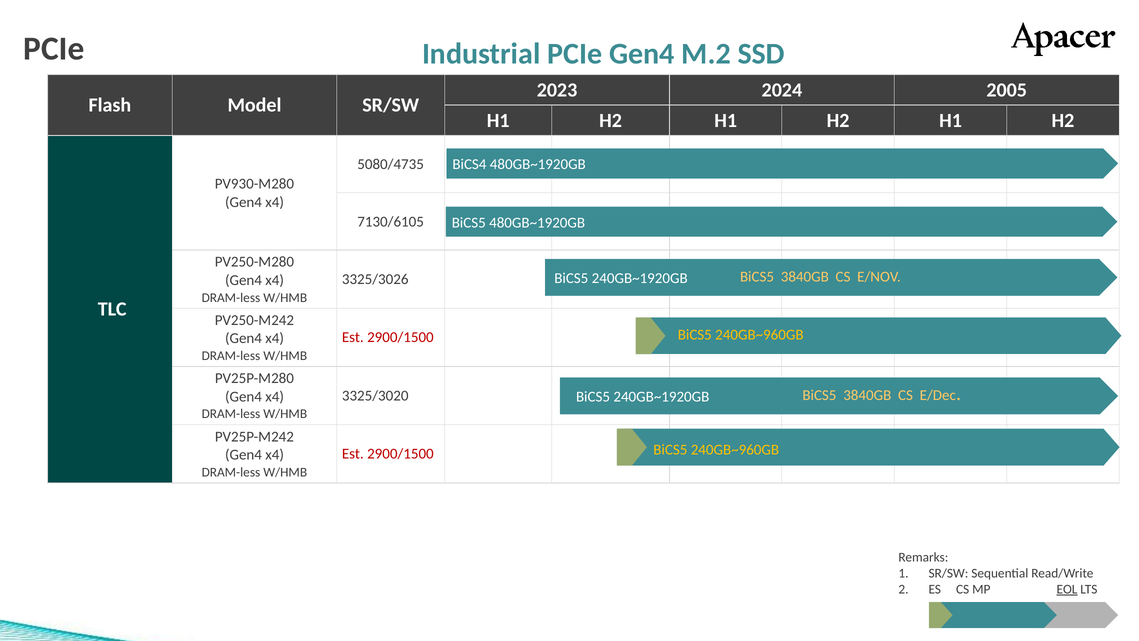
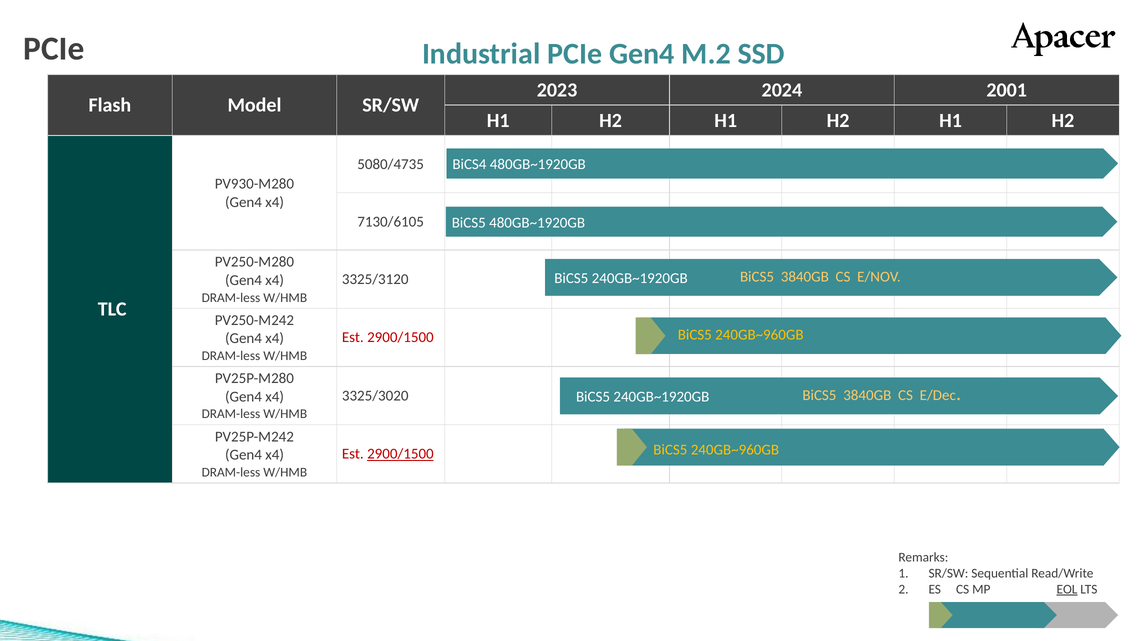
2005: 2005 -> 2001 (1007, 90)
3325/3026: 3325/3026 -> 3325/3120 (375, 279)
2900/1500 underline: none -> present (400, 454)
